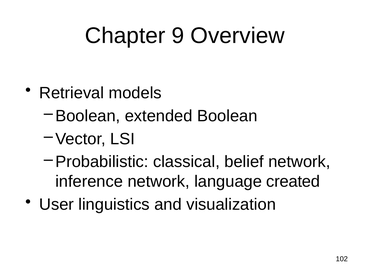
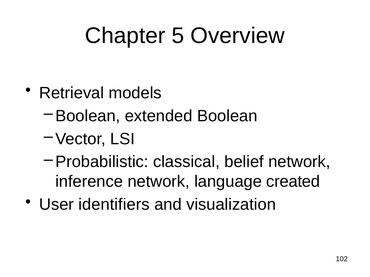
9: 9 -> 5 (178, 36)
linguistics: linguistics -> identifiers (114, 205)
